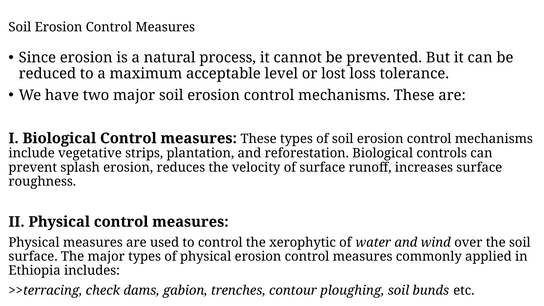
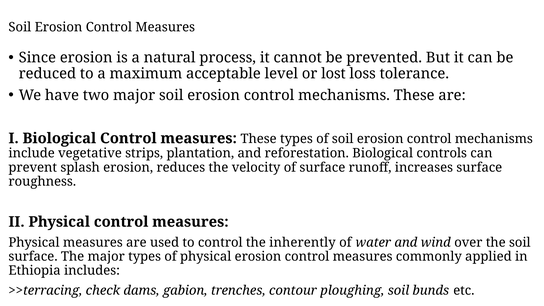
xerophytic: xerophytic -> inherently (302, 243)
